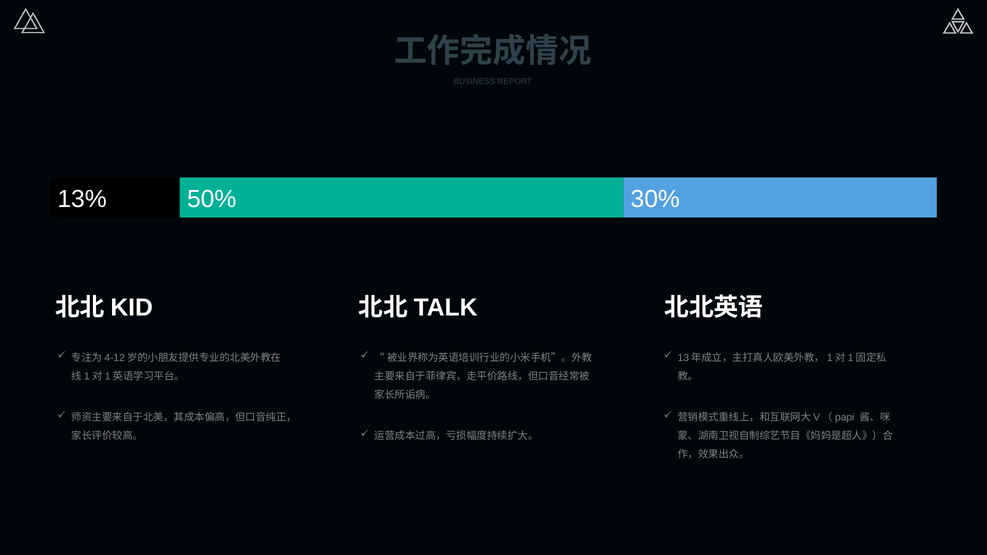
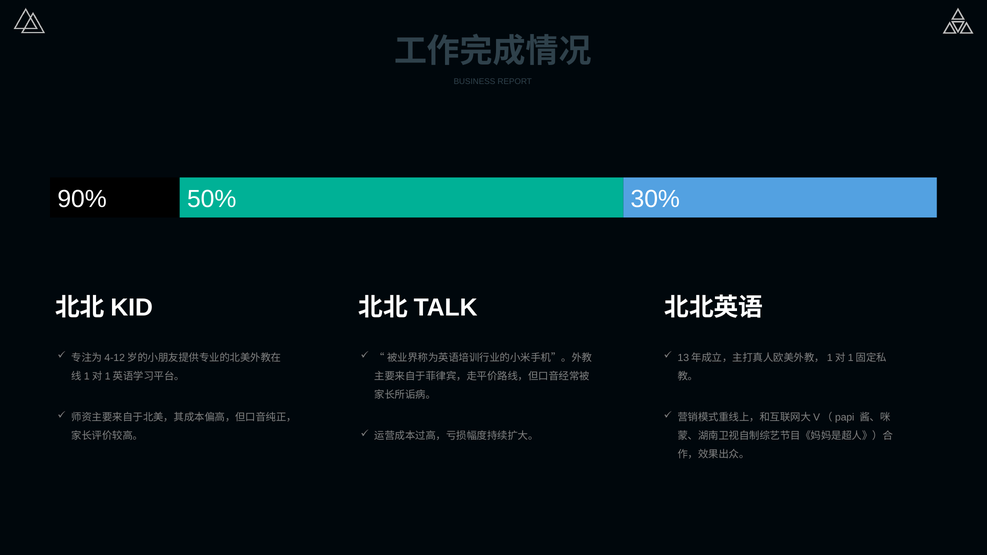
13%: 13% -> 90% (82, 199)
